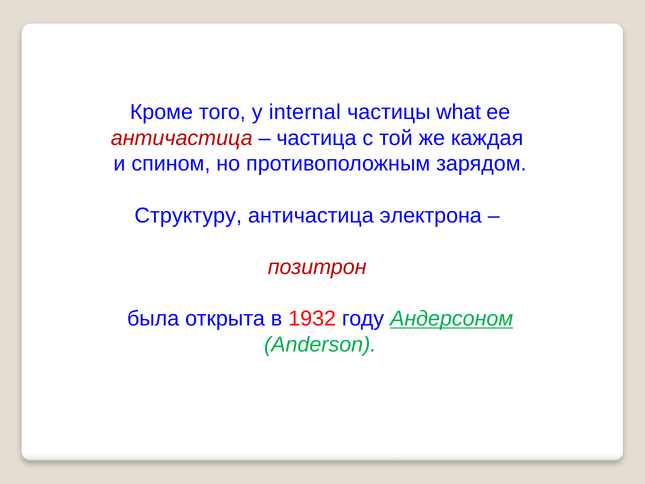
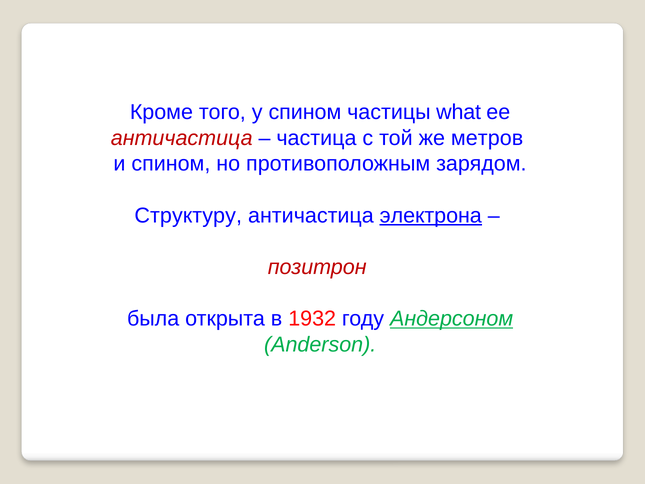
у internal: internal -> спином (305, 112)
каждая: каждая -> метров (487, 138)
электрона underline: none -> present (431, 215)
